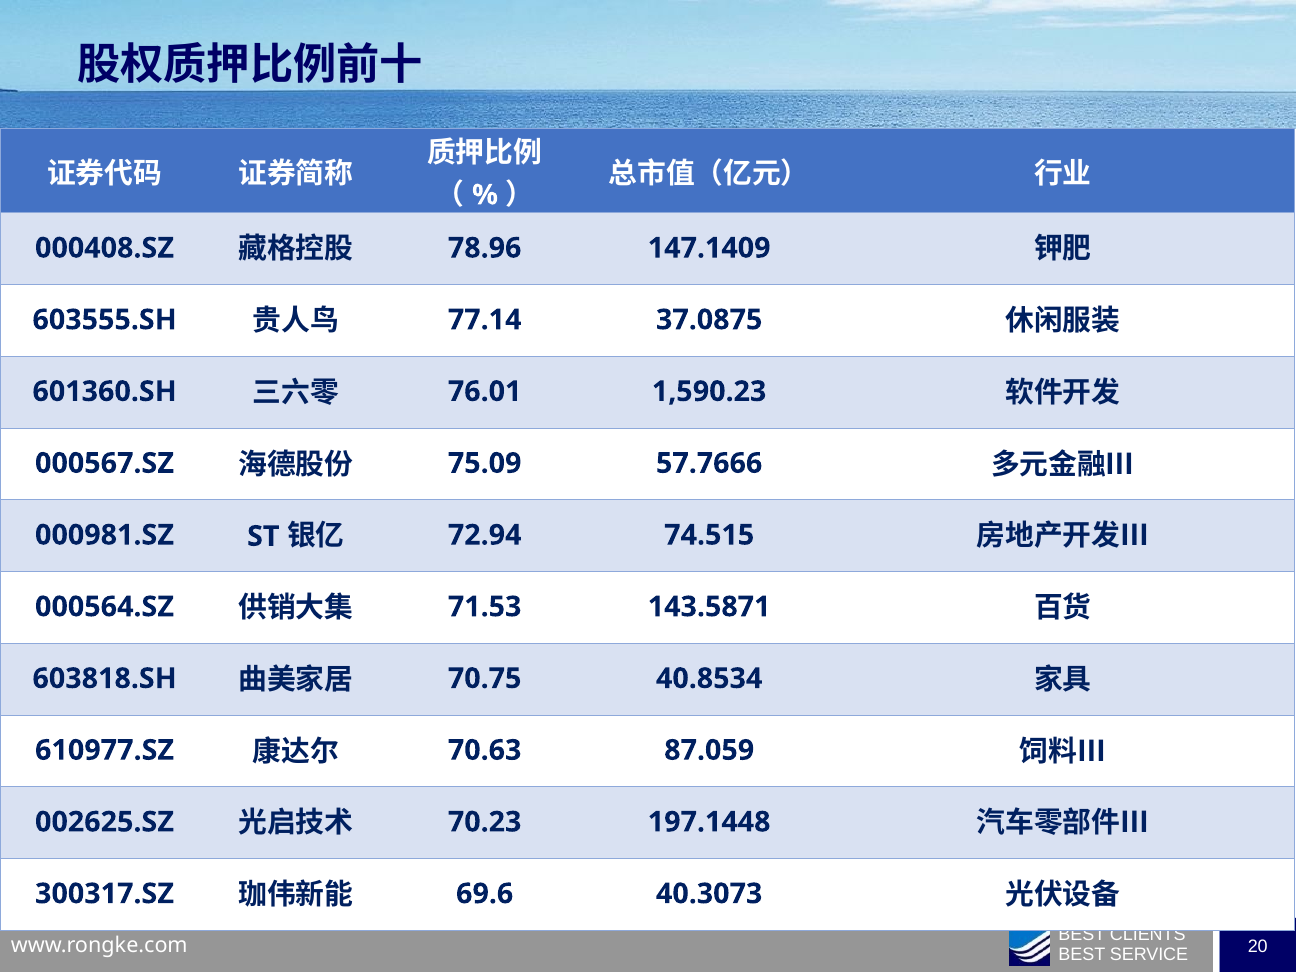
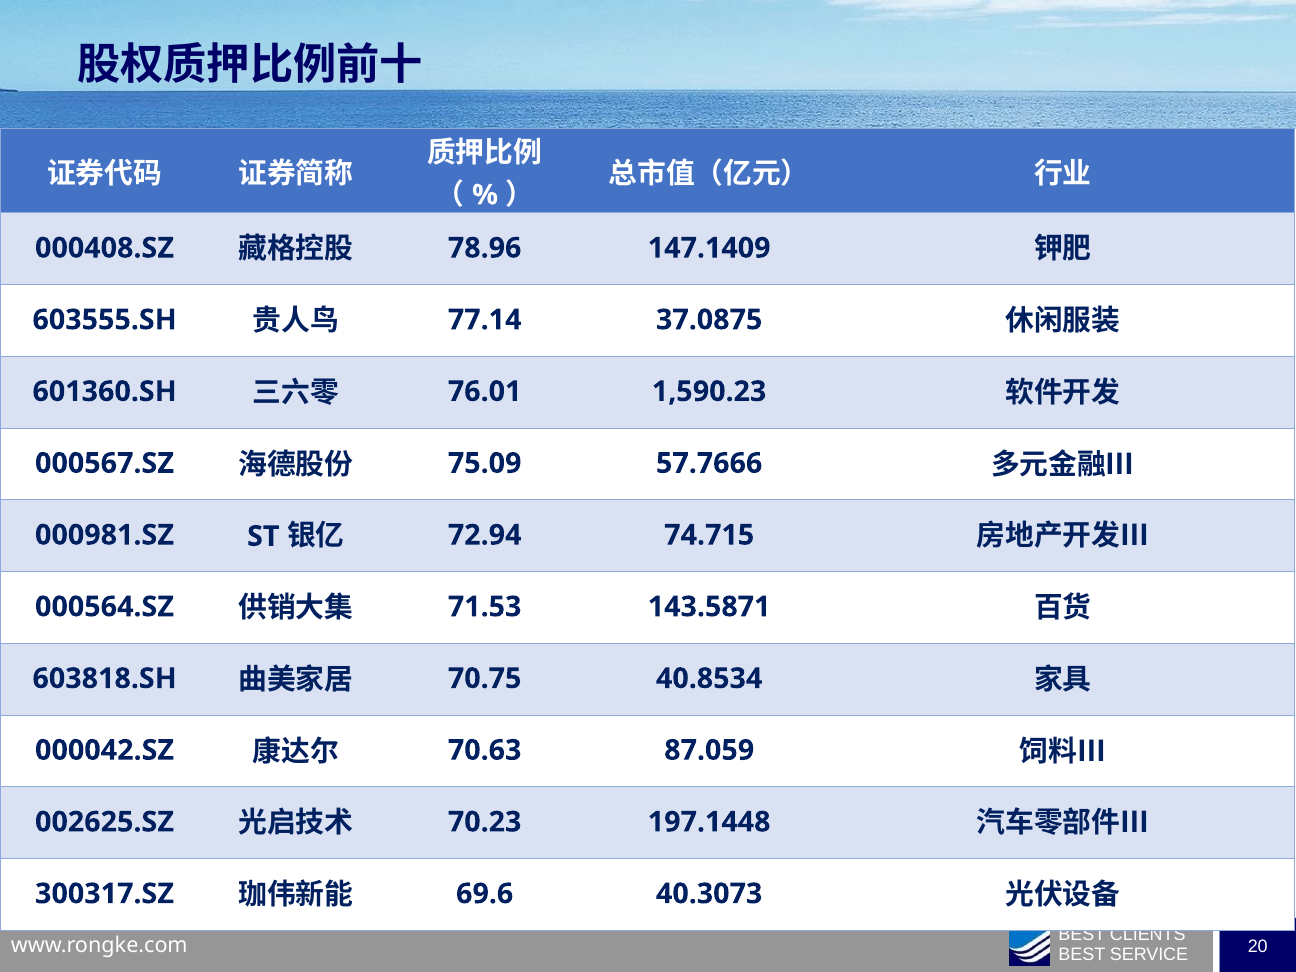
74.515: 74.515 -> 74.715 (709, 535)
610977.SZ: 610977.SZ -> 000042.SZ (105, 750)
